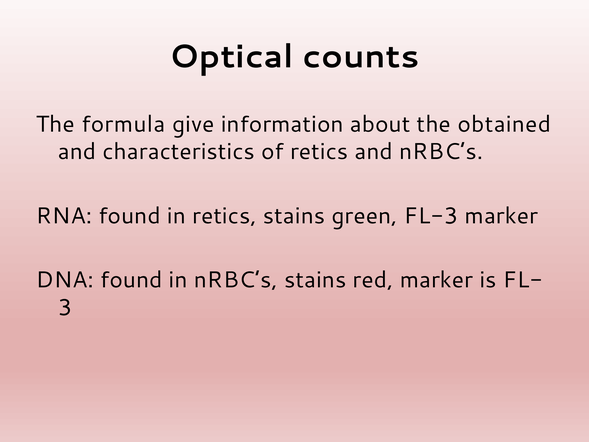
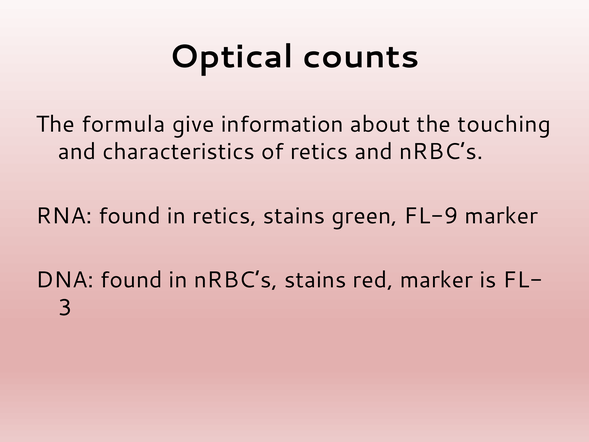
obtained: obtained -> touching (504, 124)
FL-3: FL-3 -> FL-9 (431, 216)
